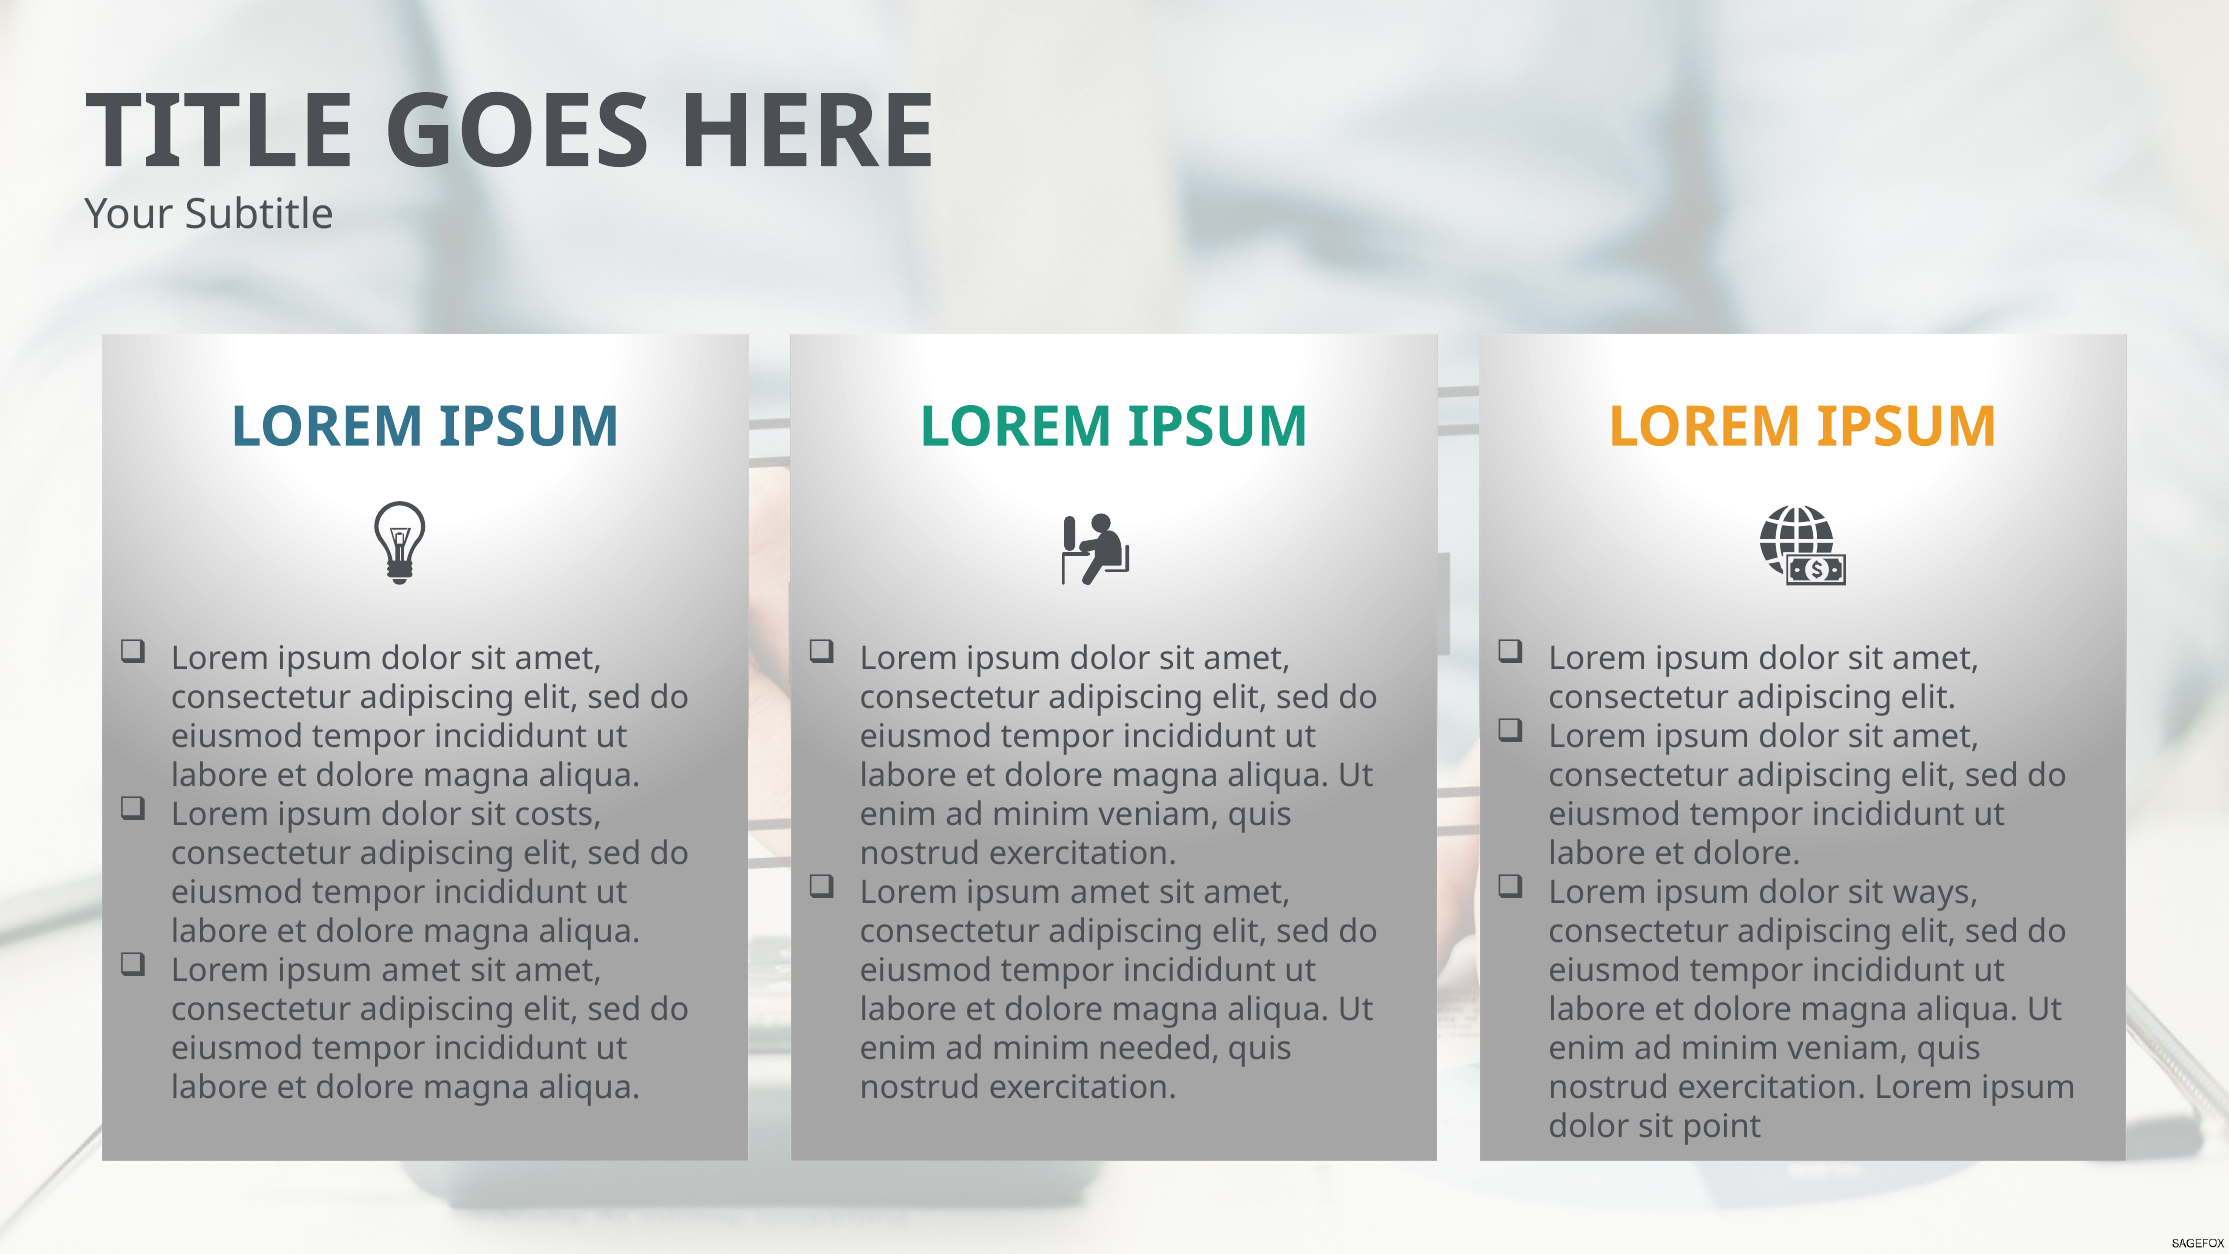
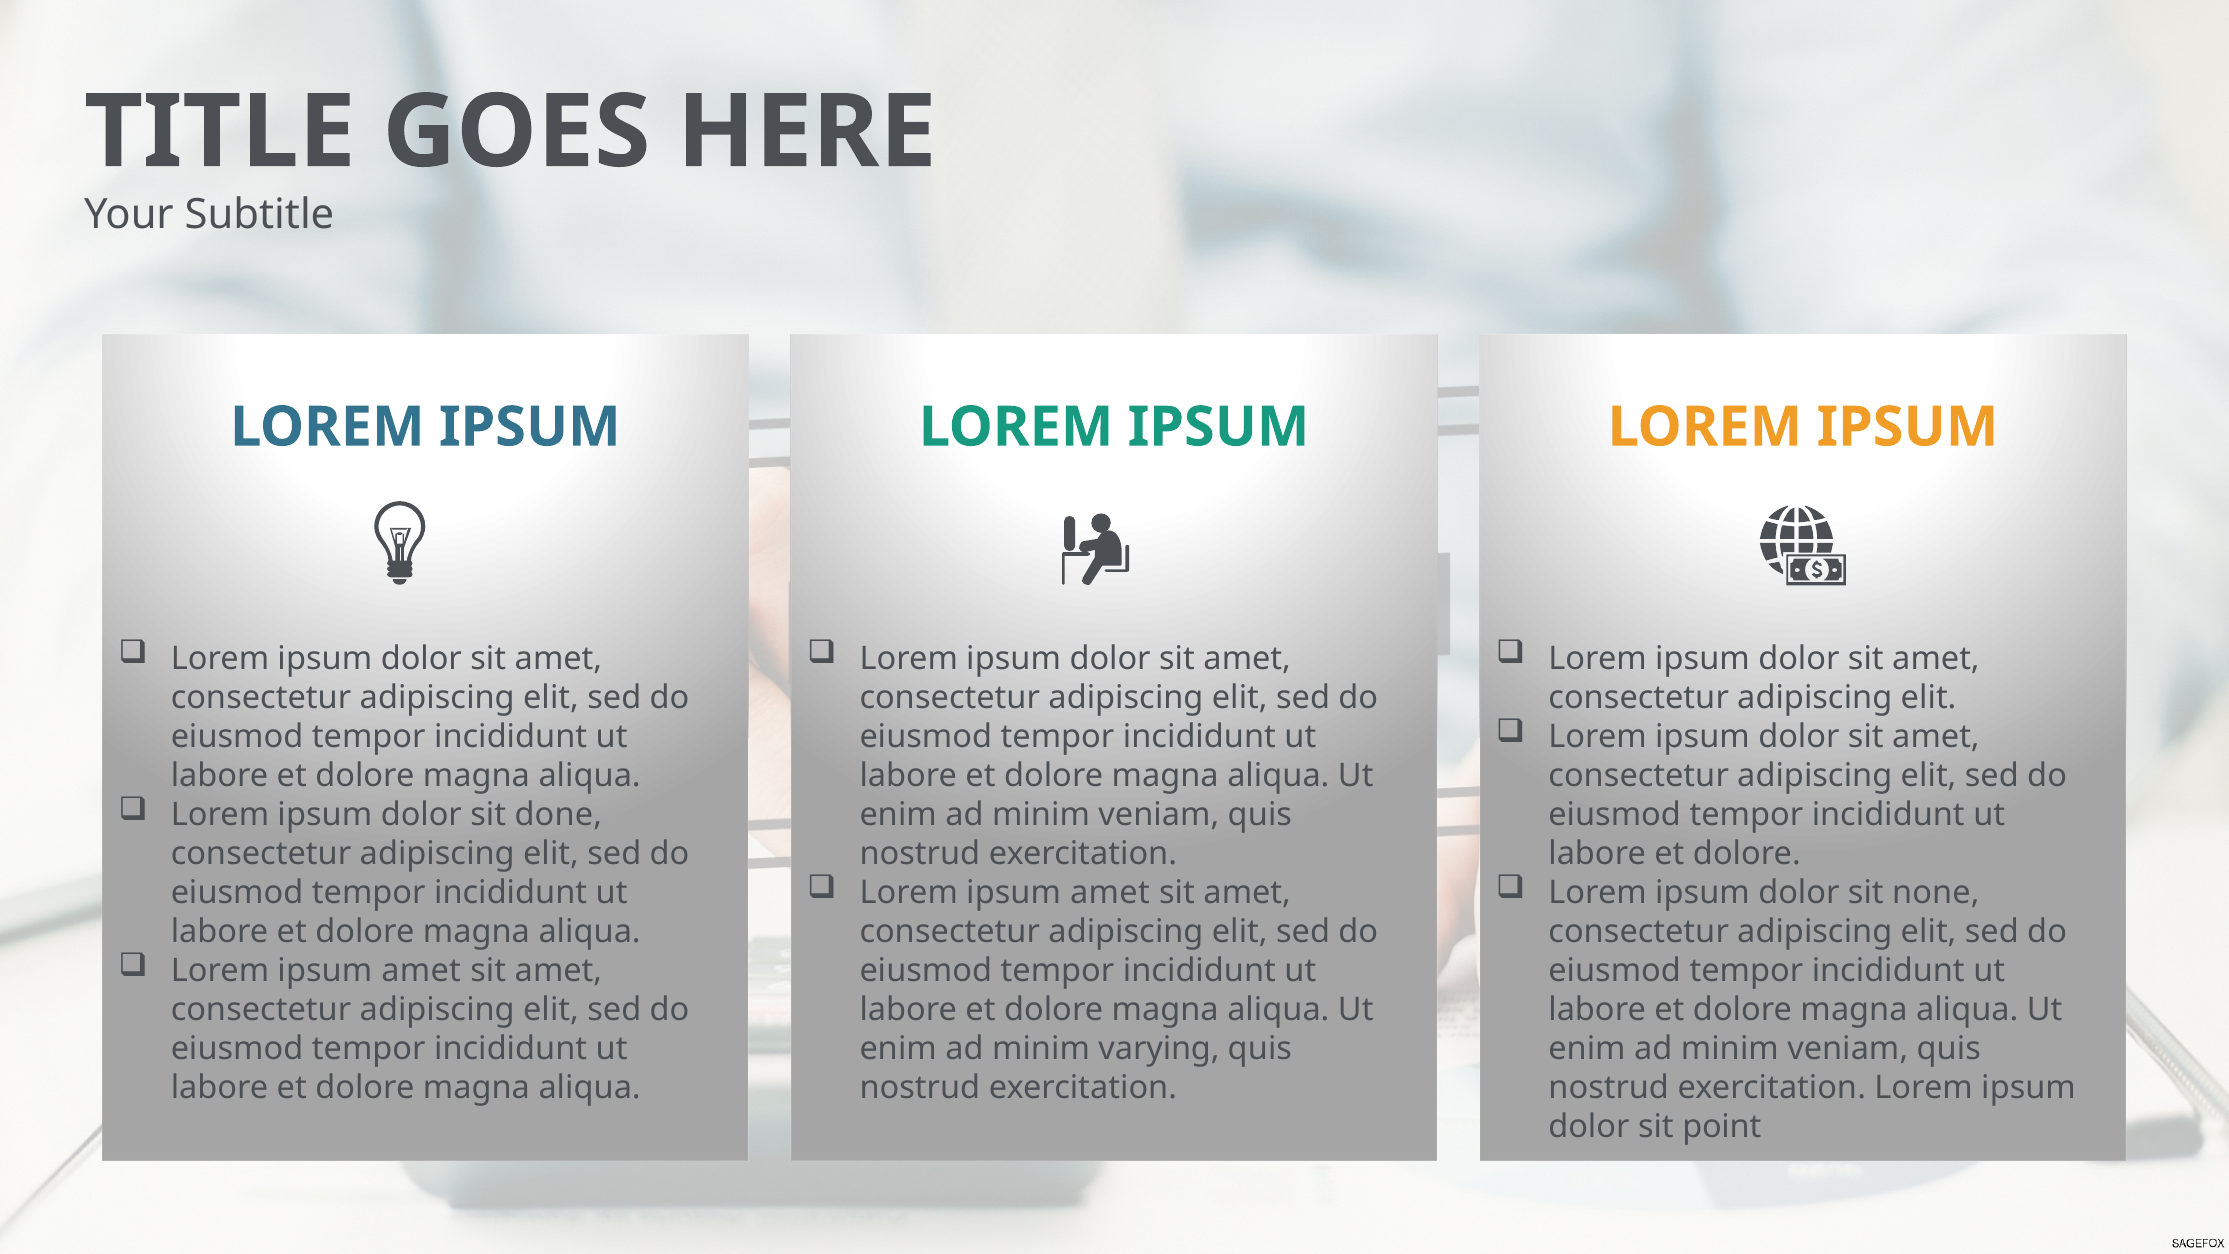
costs: costs -> done (558, 815)
ways: ways -> none (1936, 893)
needed: needed -> varying (1159, 1049)
